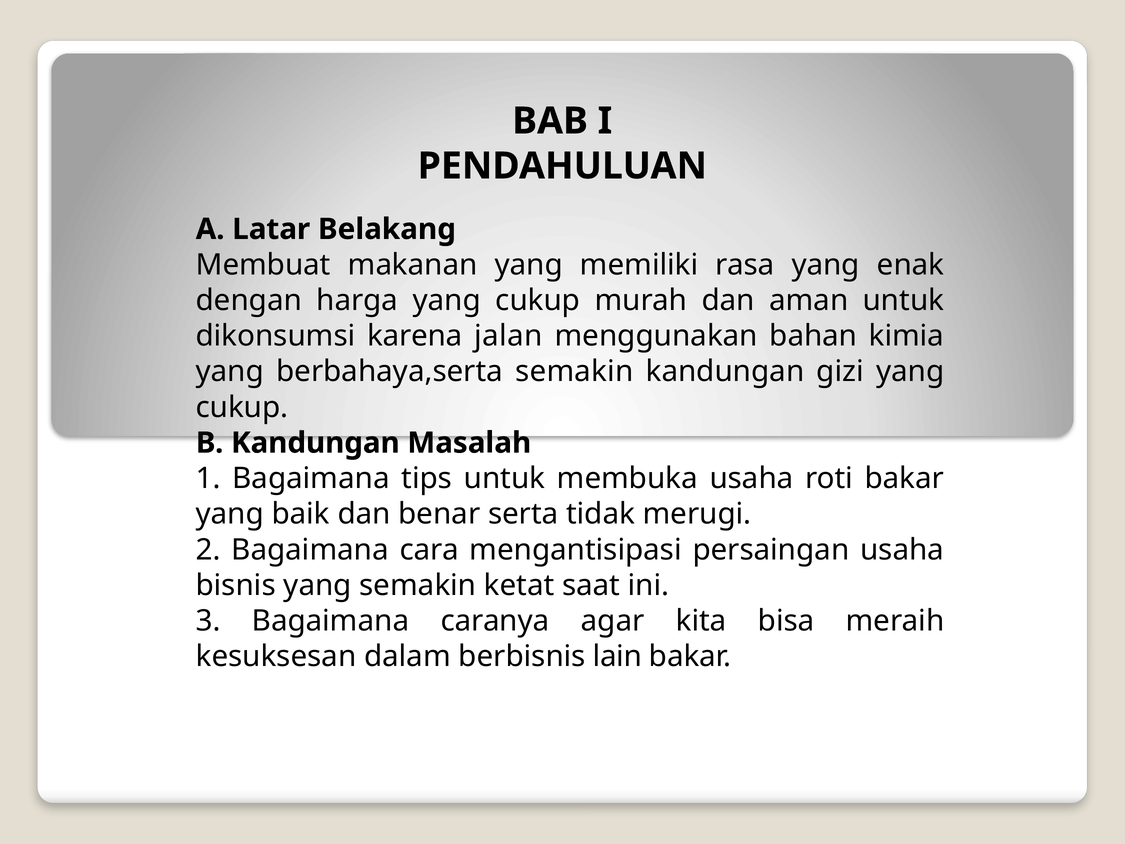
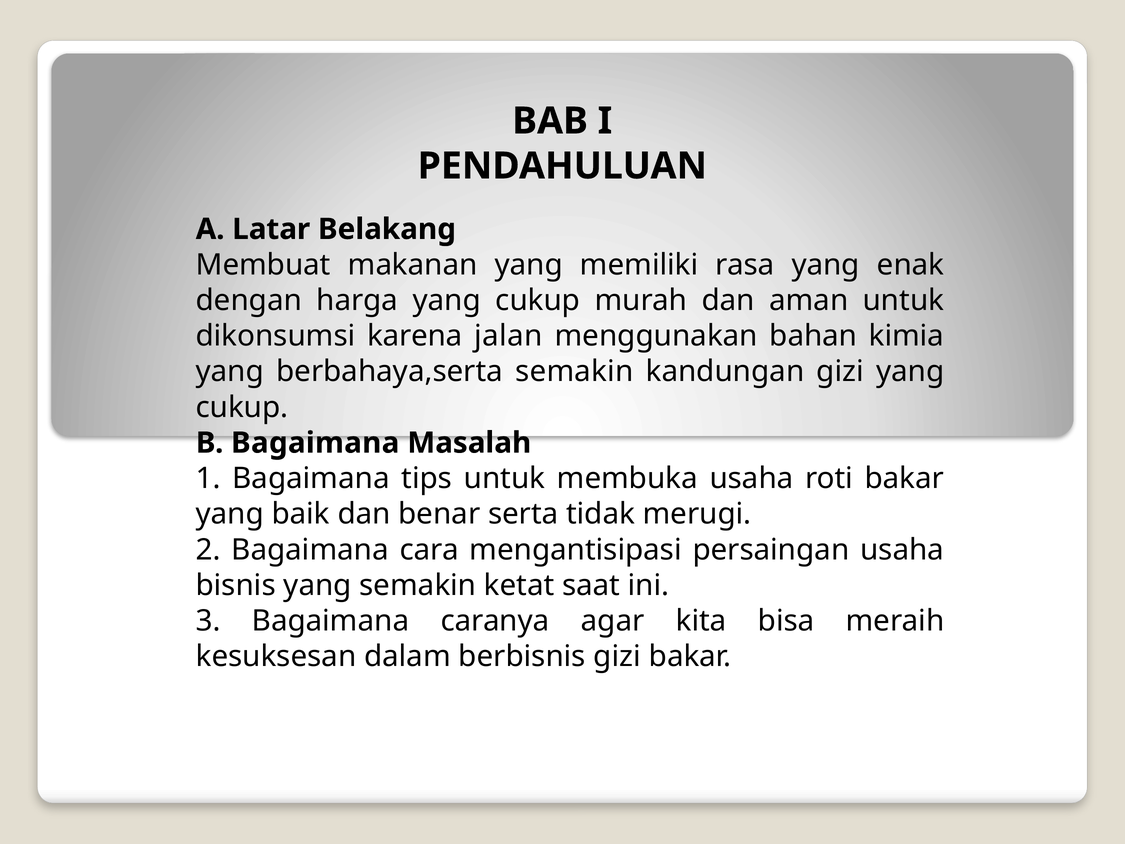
B Kandungan: Kandungan -> Bagaimana (315, 443)
berbisnis lain: lain -> gizi (617, 656)
